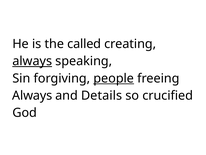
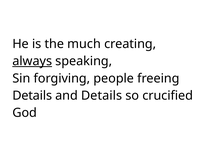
called: called -> much (84, 44)
people underline: present -> none (114, 78)
Always: Always -> Details (32, 95)
